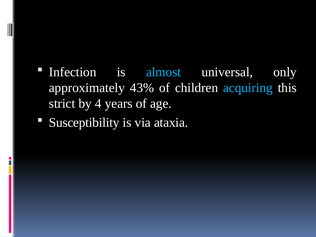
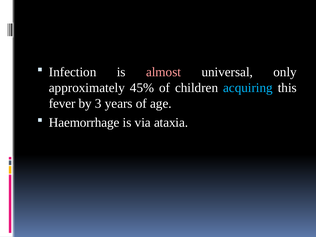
almost colour: light blue -> pink (164, 72)
43%: 43% -> 45% (142, 88)
strict: strict -> fever (62, 104)
4: 4 -> 3 (98, 104)
Susceptibility: Susceptibility -> Haemorrhage (84, 122)
